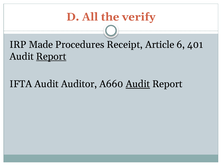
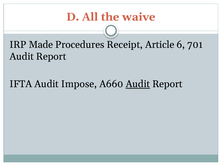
verify: verify -> waive (139, 17)
401: 401 -> 701 (195, 45)
Report underline: present -> none (51, 57)
Auditor: Auditor -> Impose (79, 84)
